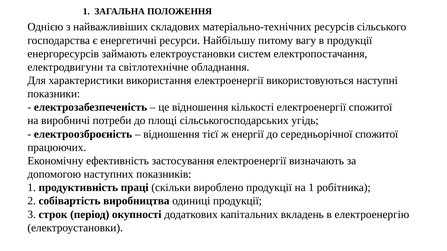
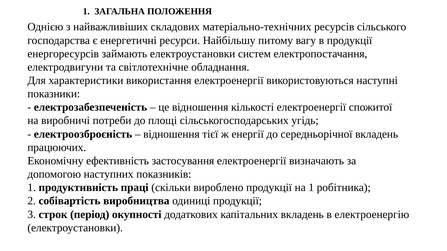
середньорічної спожитої: спожитої -> вкладень (377, 134)
